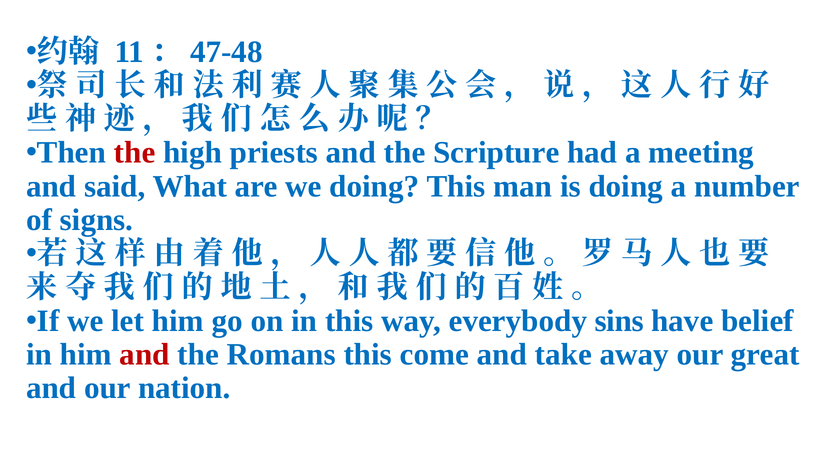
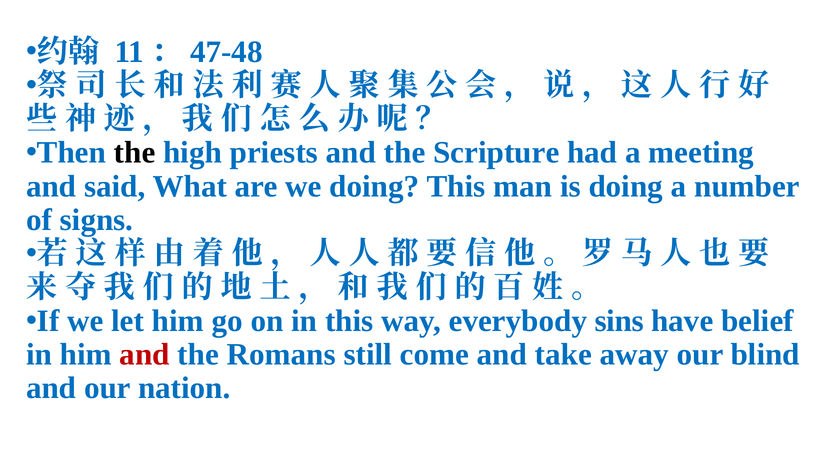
the colour: red -> black (135, 153)
Romans this: this -> still (368, 355)
great: great -> blind (765, 355)
